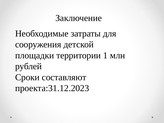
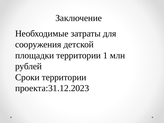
Сроки составляют: составляют -> территории (64, 77)
